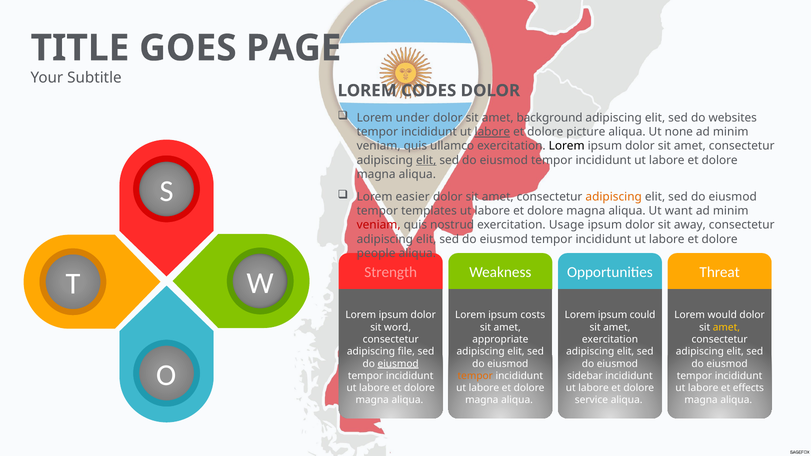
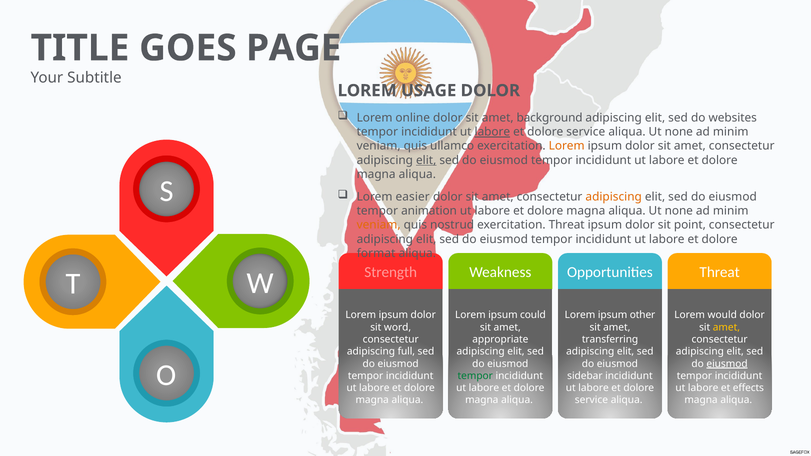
CODES: CODES -> USAGE (429, 91)
under: under -> online (413, 118)
picture: picture -> service (586, 132)
Lorem colour: black -> orange (567, 146)
templates: templates -> animation (429, 211)
magna aliqua Ut want: want -> none (679, 211)
veniam colour: red -> orange (379, 225)
exercitation Usage: Usage -> Threat (567, 225)
away: away -> point (690, 225)
people: people -> format (376, 254)
costs: costs -> could (533, 315)
could: could -> other (643, 315)
exercitation: exercitation -> transferring (610, 339)
file: file -> full (406, 352)
eiusmod underline: present -> none (398, 364)
eiusmod underline: none -> present (727, 364)
tempor colour: orange -> green (475, 376)
